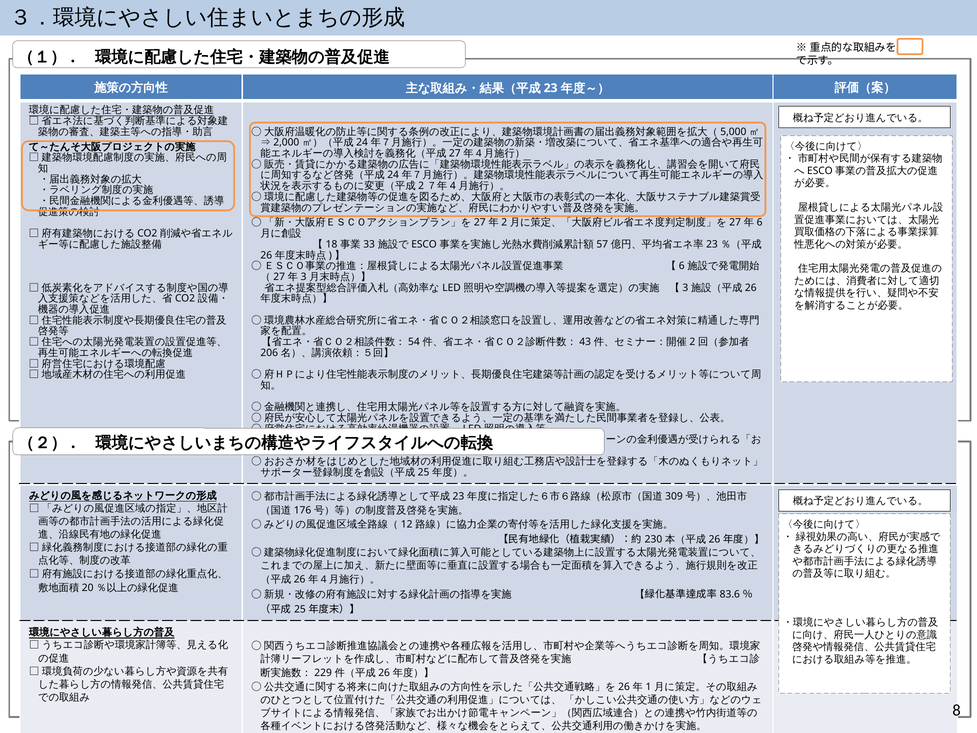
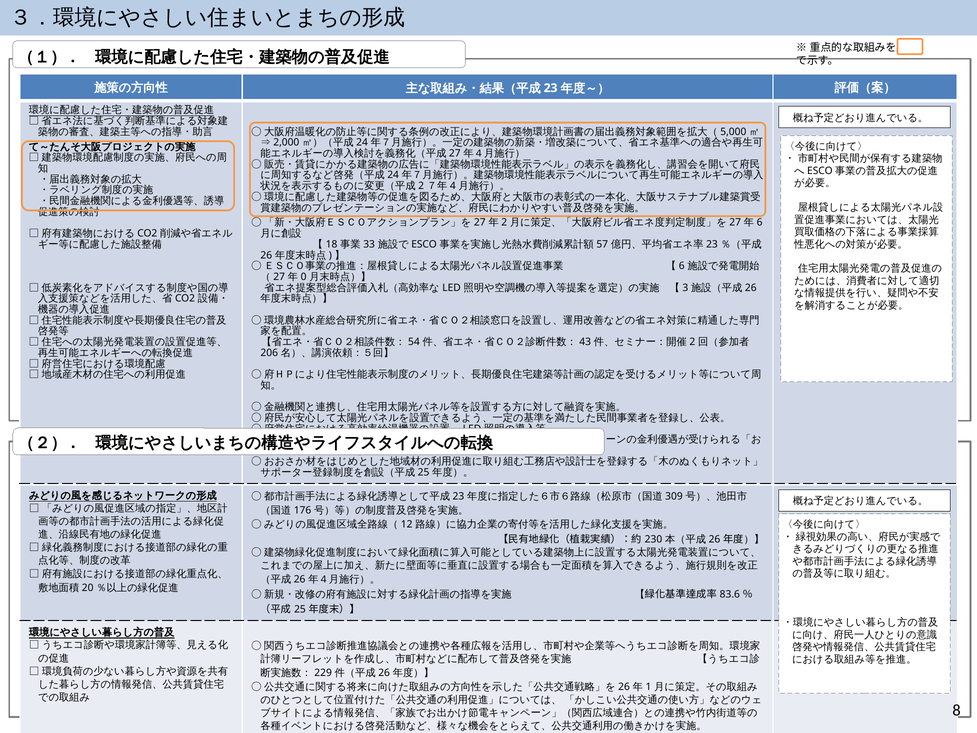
3: 3 -> 0 (304, 277)
